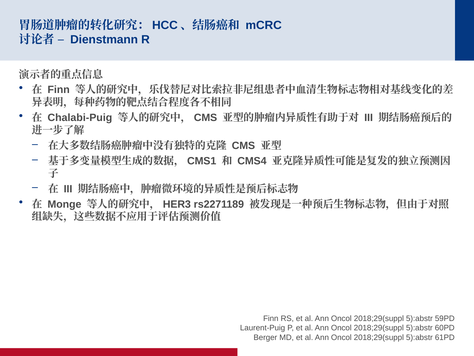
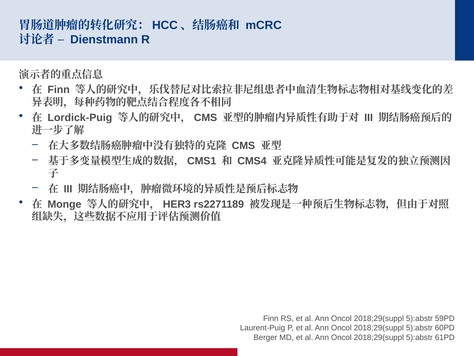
Chalabi-Puig: Chalabi-Puig -> Lordick-Puig (80, 118)
